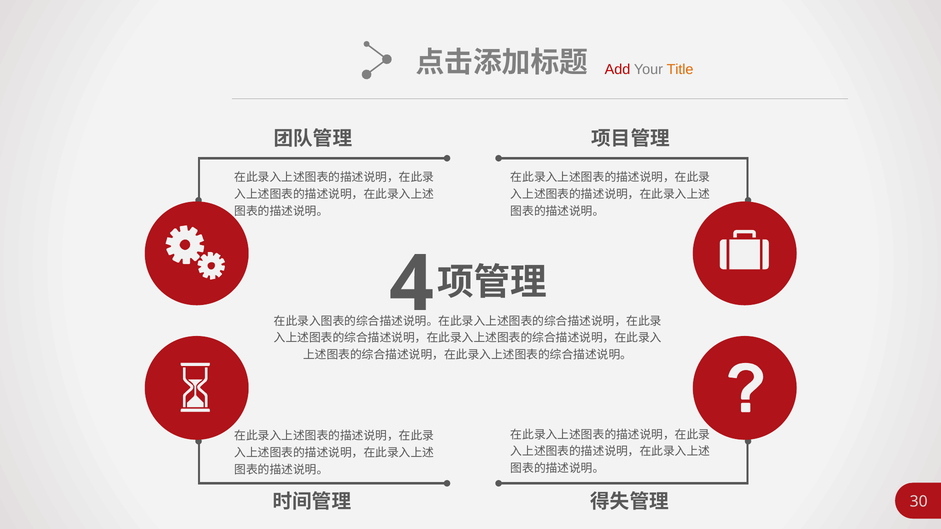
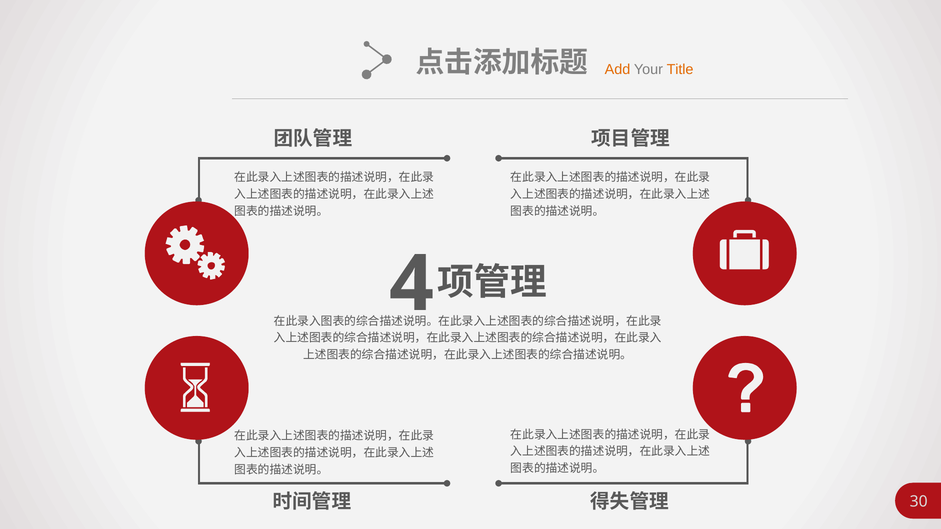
Add colour: red -> orange (618, 70)
